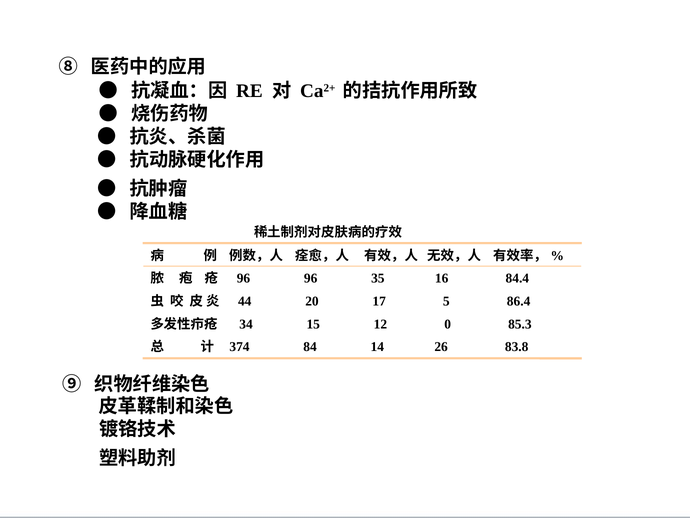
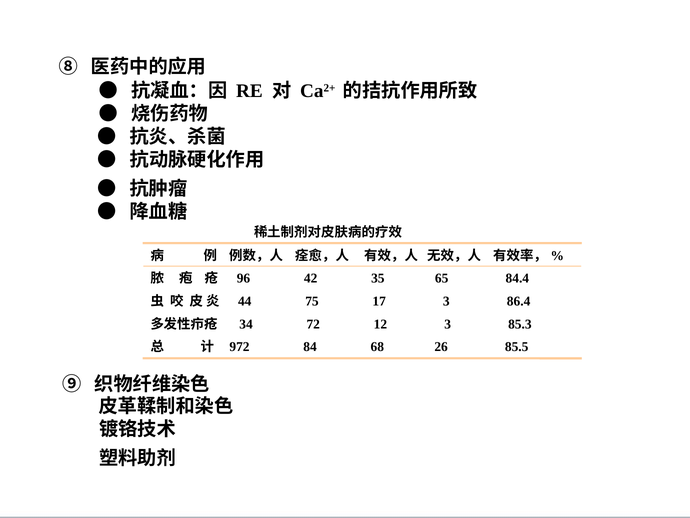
96 96: 96 -> 42 (311, 278)
16: 16 -> 65 (442, 278)
20: 20 -> 75 (312, 301)
17 5: 5 -> 3 (446, 301)
15: 15 -> 72 (313, 324)
12 0: 0 -> 3 (448, 324)
374: 374 -> 972 (240, 347)
14: 14 -> 68 (377, 347)
83.8: 83.8 -> 85.5 (517, 347)
